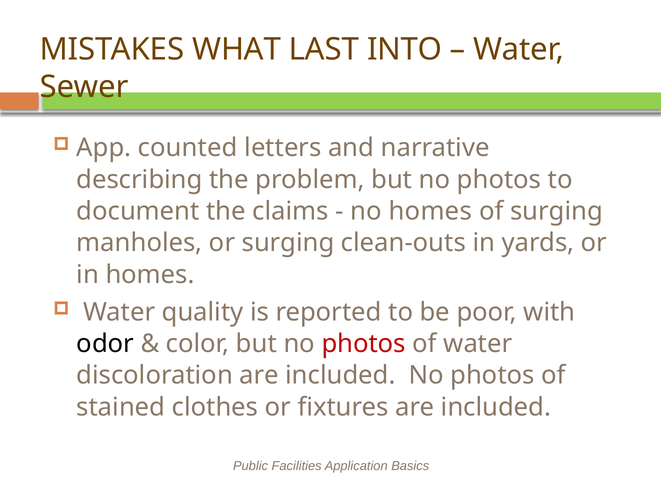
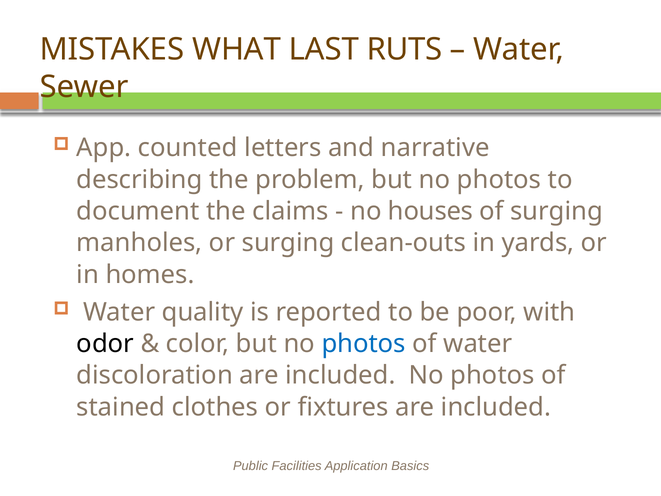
INTO: INTO -> RUTS (405, 50)
no homes: homes -> houses (431, 211)
photos colour: red -> blue (364, 344)
